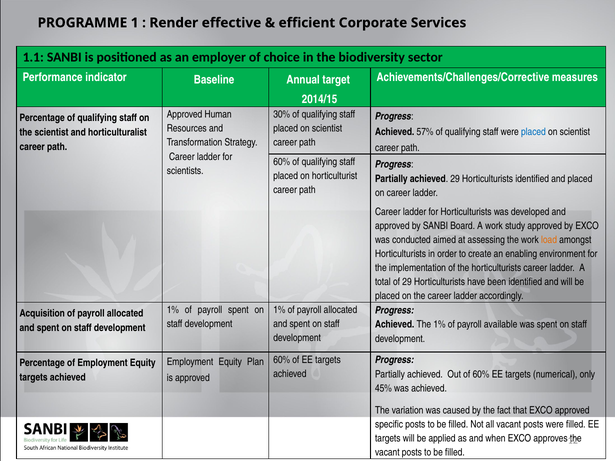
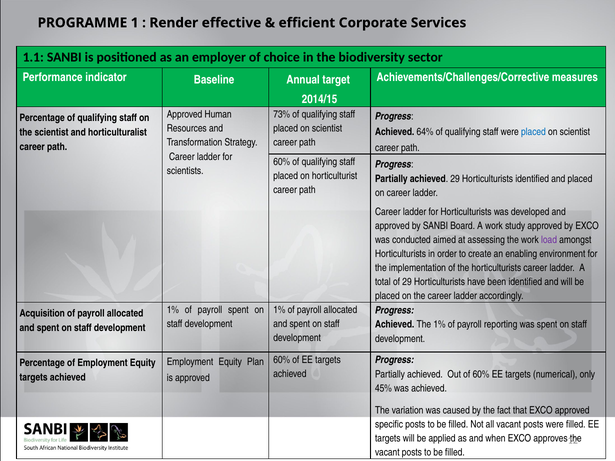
30%: 30% -> 73% (282, 115)
57%: 57% -> 64% (425, 132)
load colour: orange -> purple (549, 240)
available: available -> reporting (501, 325)
